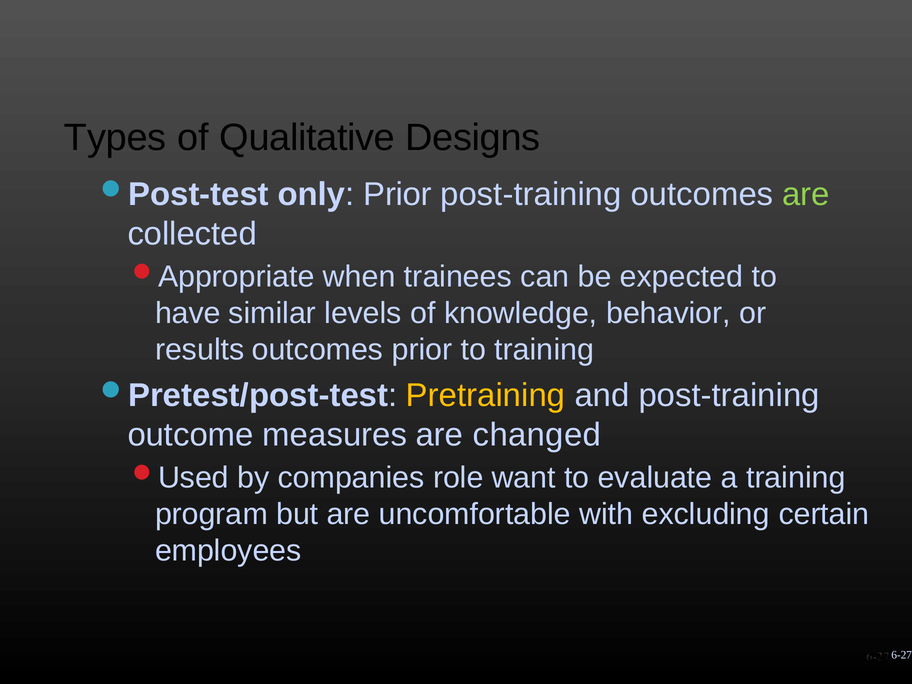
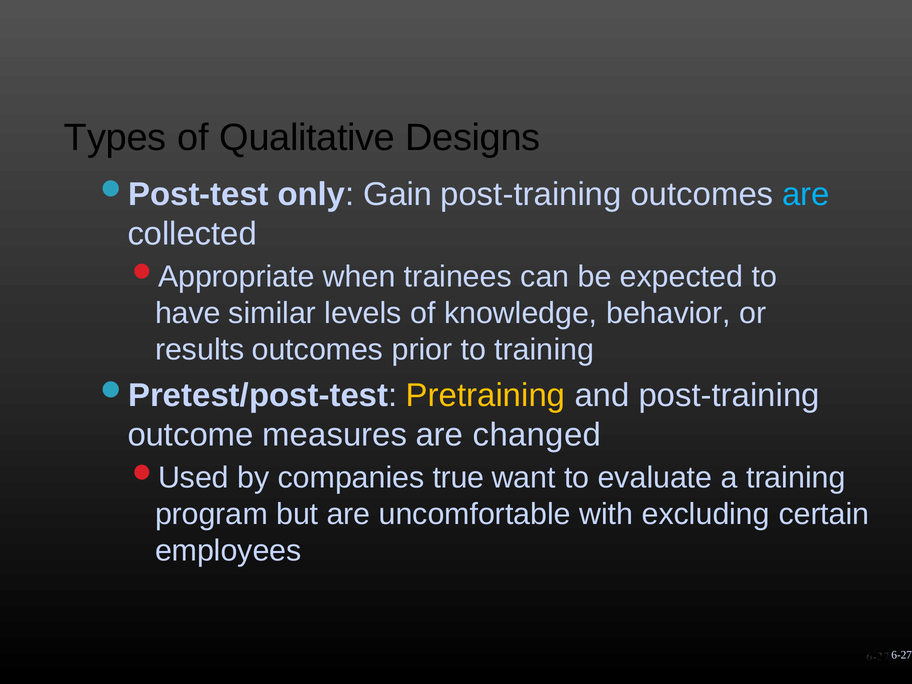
only Prior: Prior -> Gain (398, 194)
are colour: light green -> light blue (806, 194)
role: role -> true (458, 478)
